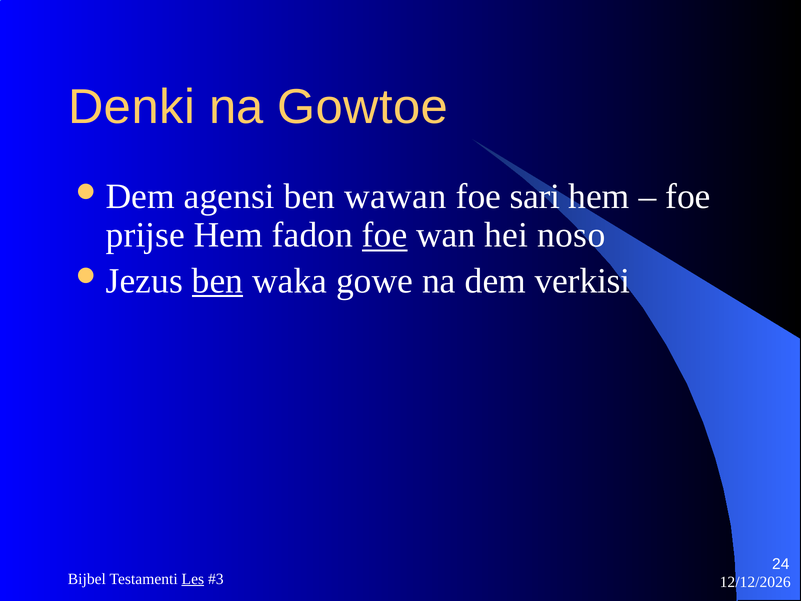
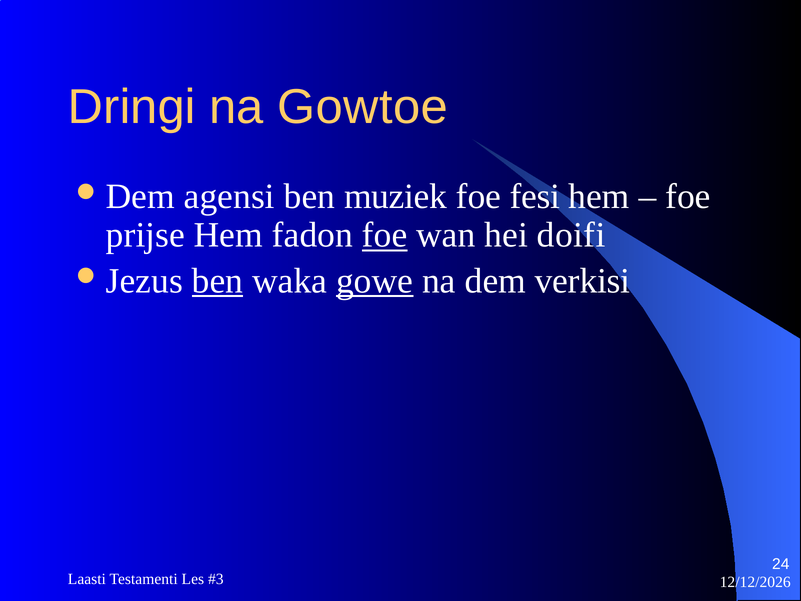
Denki: Denki -> Dringi (132, 107)
wawan: wawan -> muziek (396, 197)
sari: sari -> fesi (535, 197)
noso: noso -> doifi (571, 235)
gowe underline: none -> present (375, 281)
Bijbel: Bijbel -> Laasti (87, 579)
Les underline: present -> none (193, 579)
